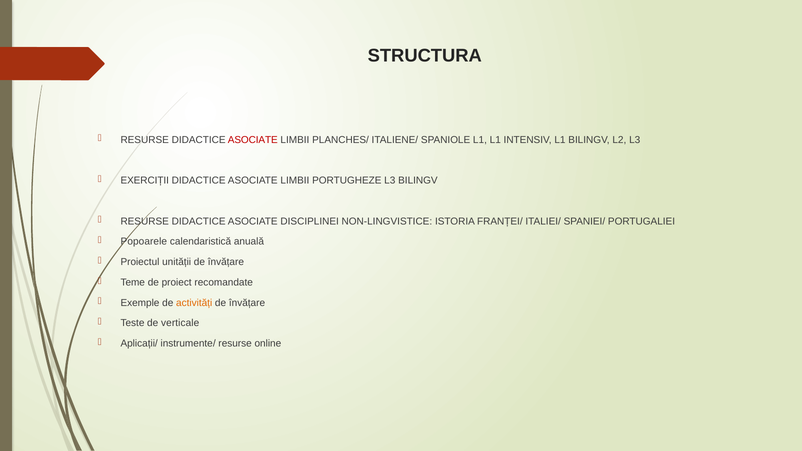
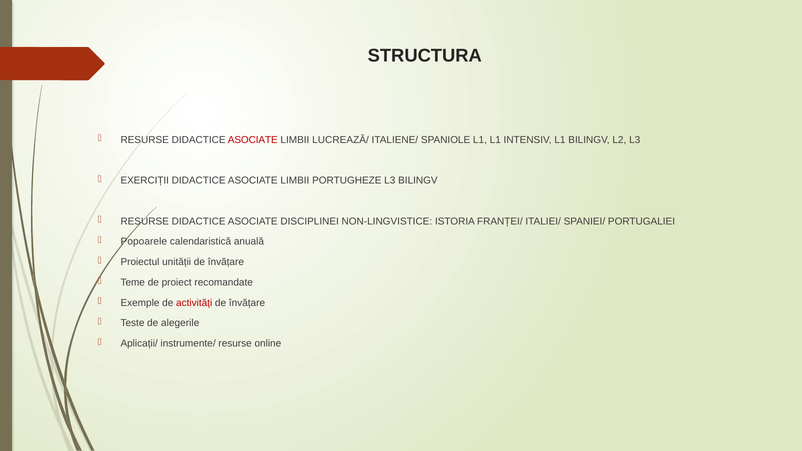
PLANCHES/: PLANCHES/ -> LUCREAZĂ/ (341, 140)
activități colour: orange -> red (194, 303)
verticale: verticale -> alegerile (180, 323)
